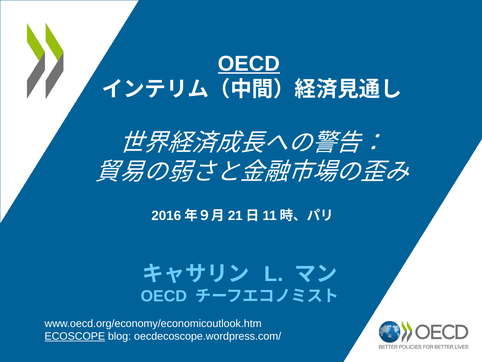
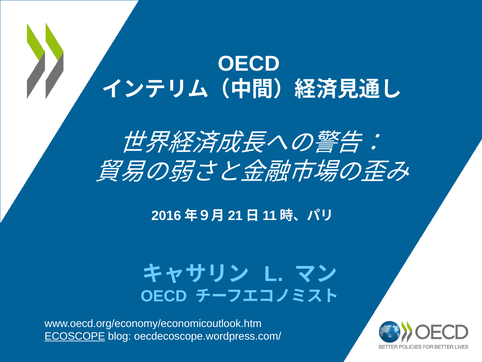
OECD underline: present -> none (249, 64)
